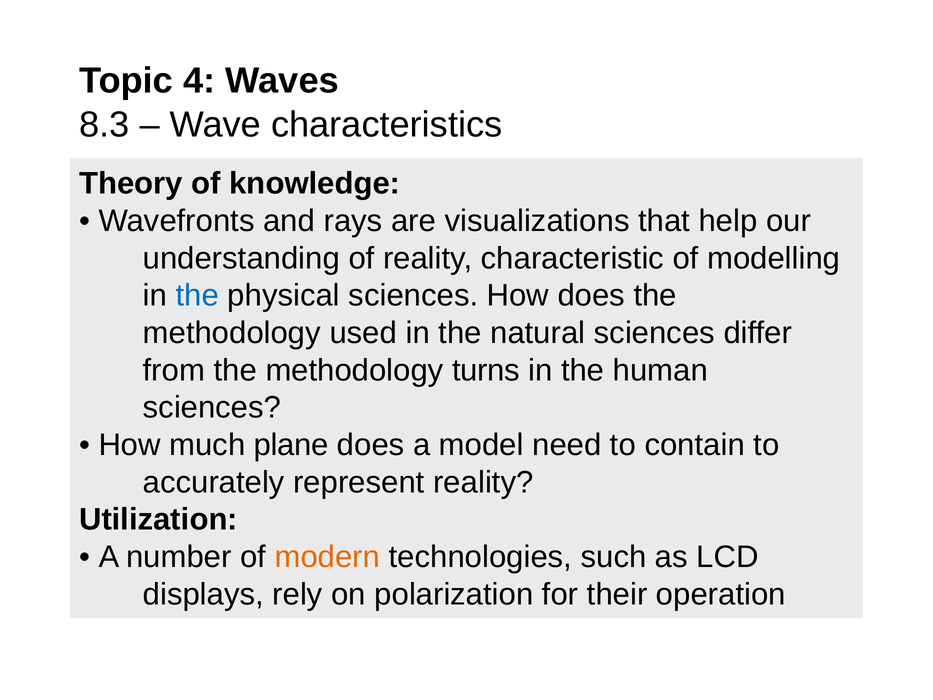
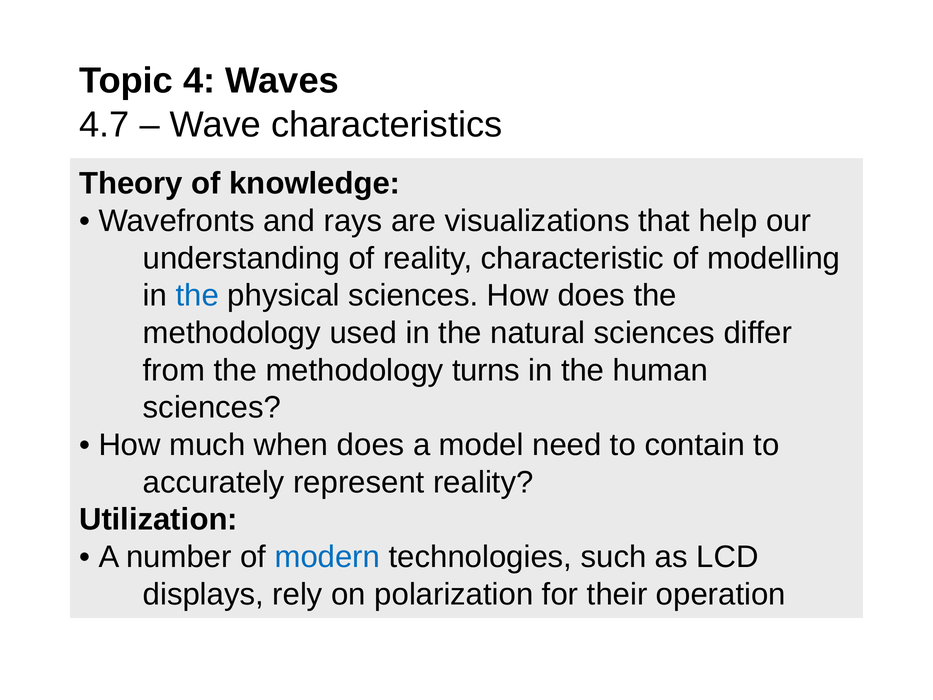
8.3: 8.3 -> 4.7 (104, 124)
plane: plane -> when (291, 445)
modern colour: orange -> blue (327, 557)
